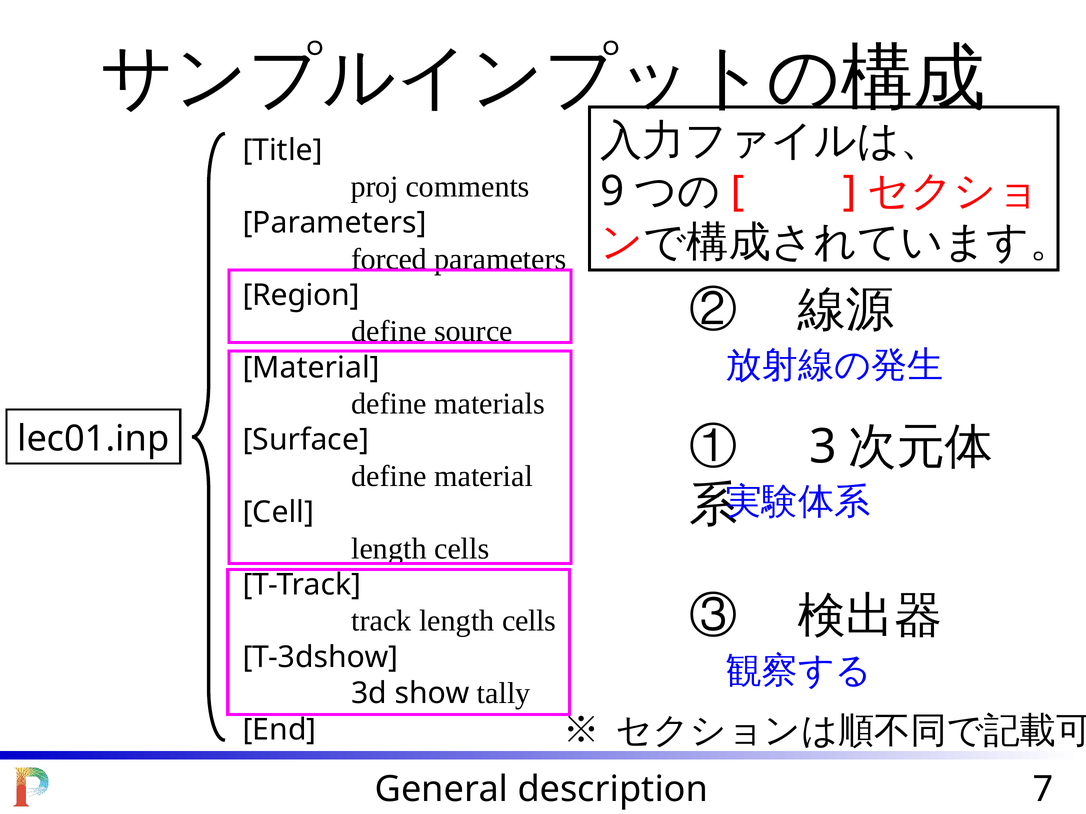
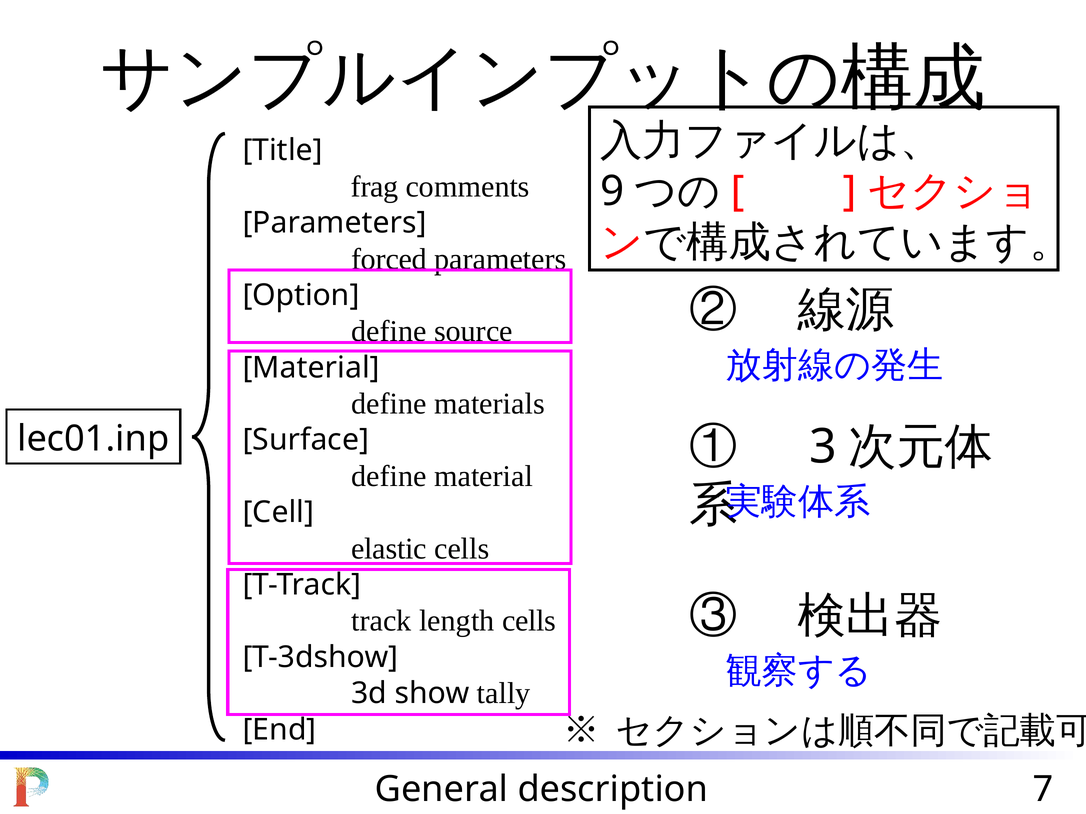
proj: proj -> frag (375, 187)
Region: Region -> Option (301, 295)
length: length -> elastic (389, 549)
